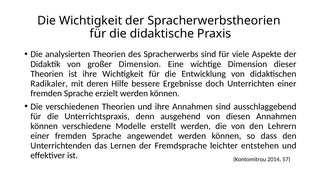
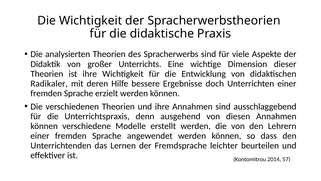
großer Dimension: Dimension -> Unterrichts (140, 64)
entstehen: entstehen -> beurteilen (260, 145)
